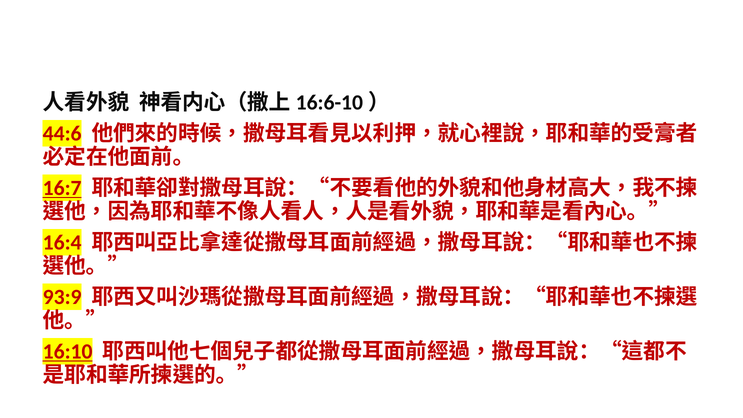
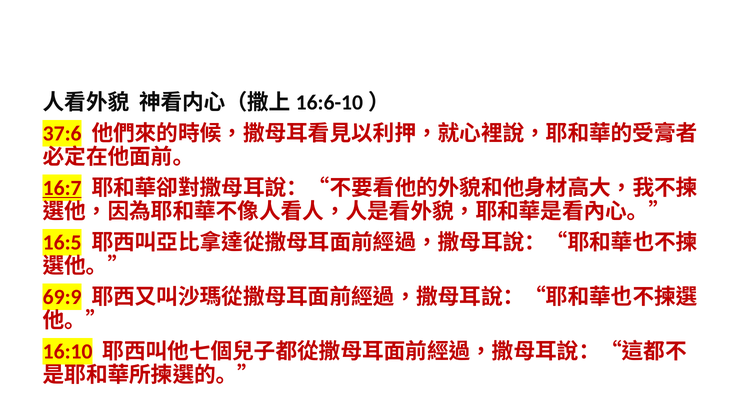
44:6: 44:6 -> 37:6 (62, 134)
16:4: 16:4 -> 16:5 (62, 243)
93:9: 93:9 -> 69:9 (62, 297)
16:10 underline: present -> none (68, 352)
